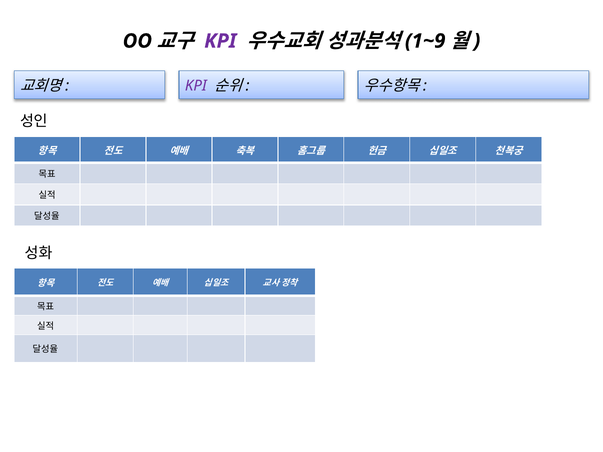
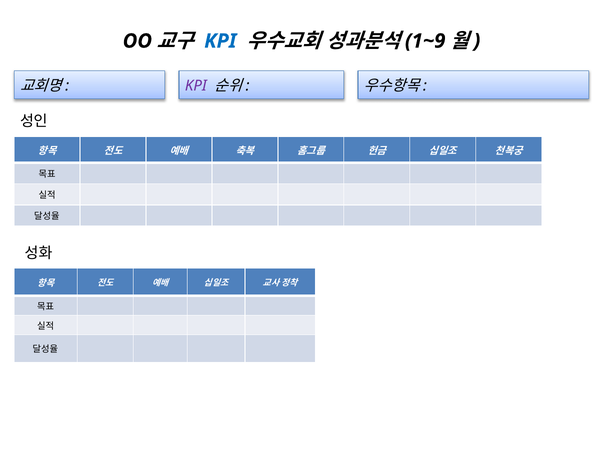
KPI colour: purple -> blue (220, 41)
